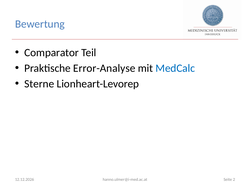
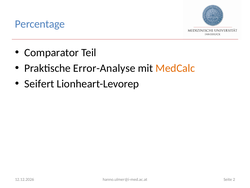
Bewertung: Bewertung -> Percentage (40, 24)
MedCalc colour: blue -> orange (175, 68)
Sterne: Sterne -> Seifert (39, 84)
